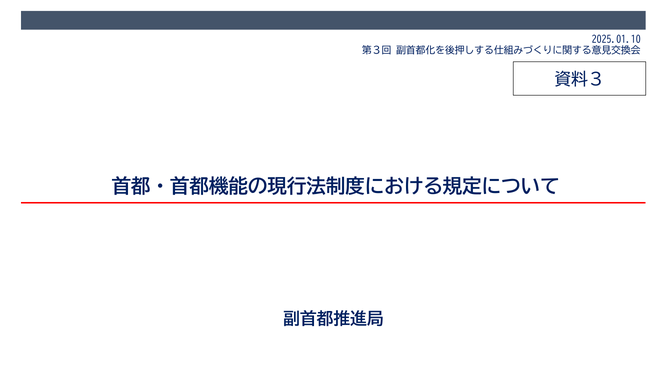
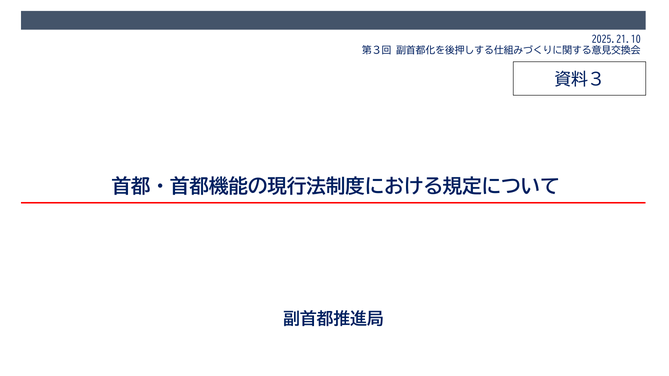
2025.01.10: 2025.01.10 -> 2025.21.10 (616, 40)
